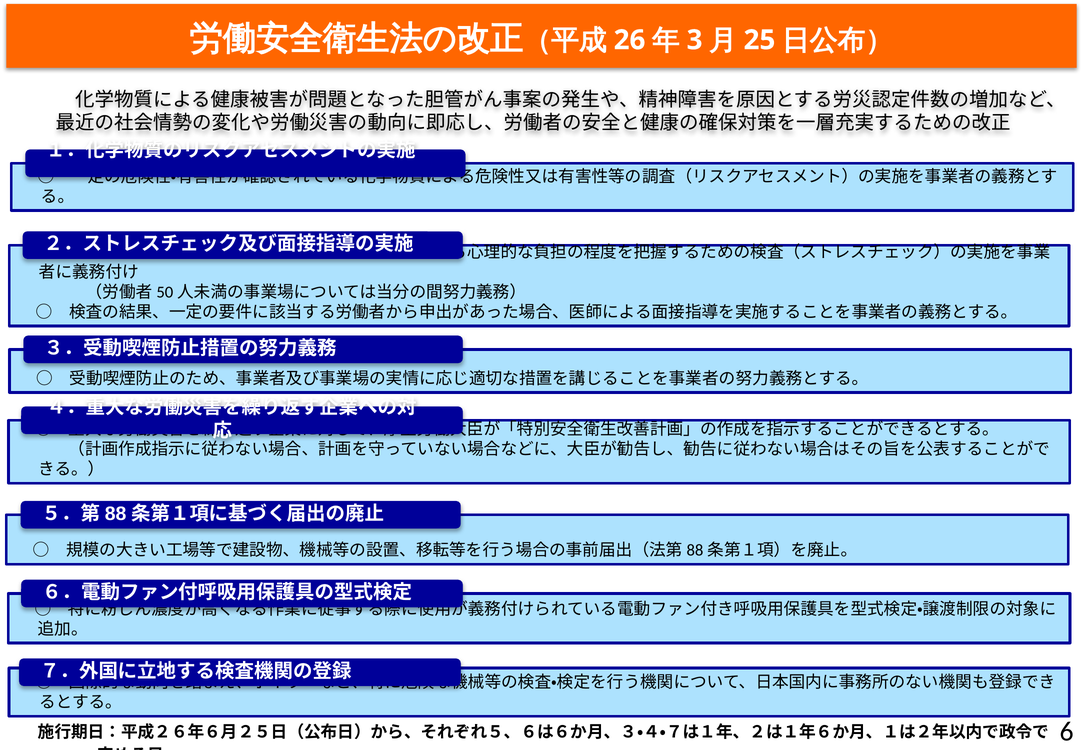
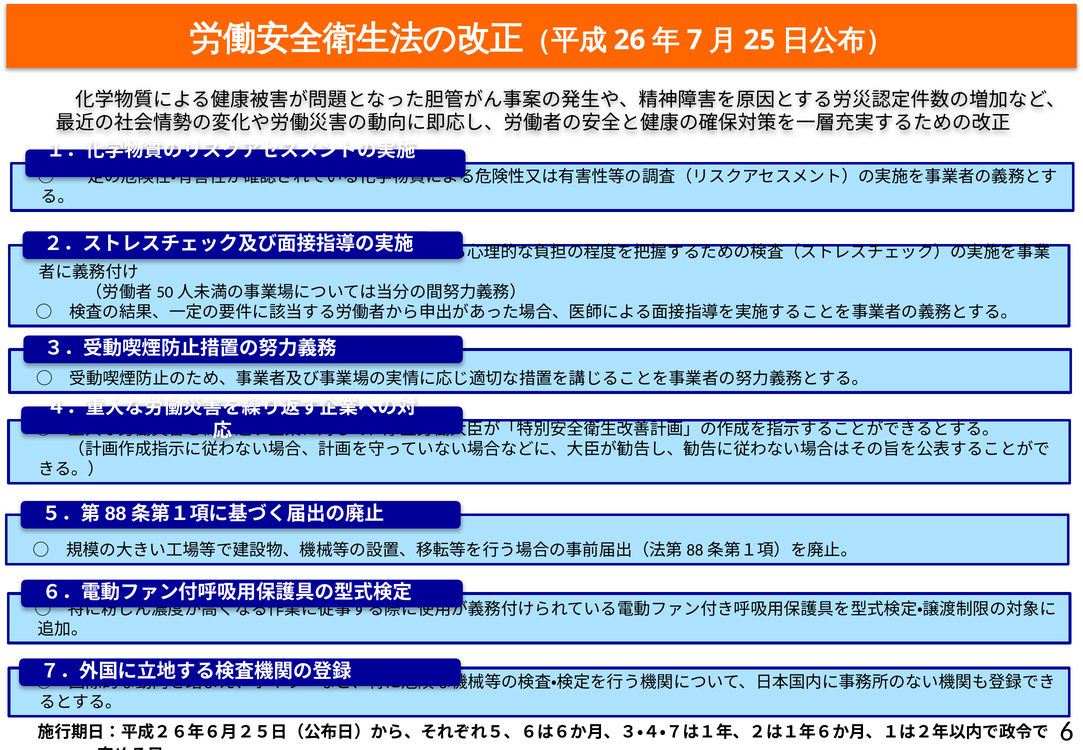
3: 3 -> 7 (695, 40)
